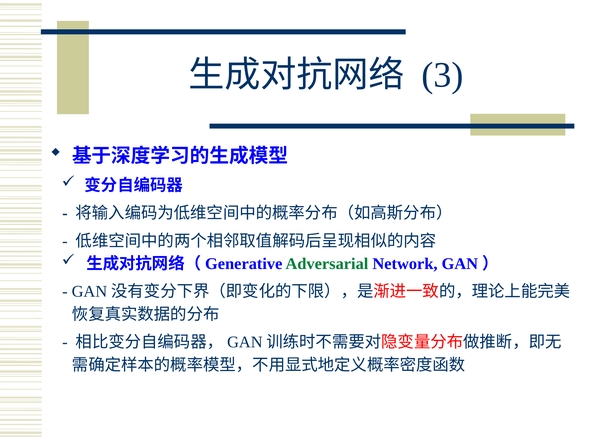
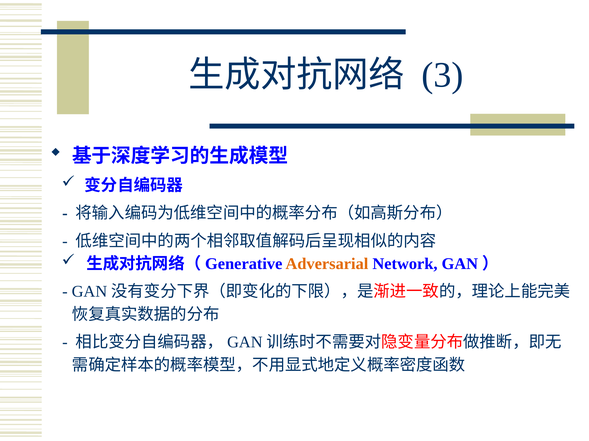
Adversarial colour: green -> orange (327, 264)
